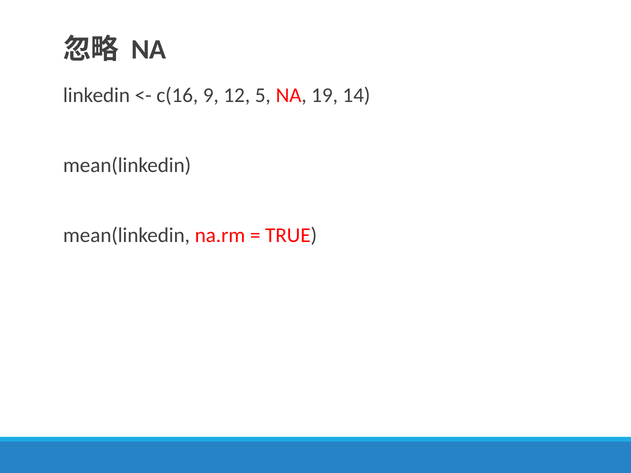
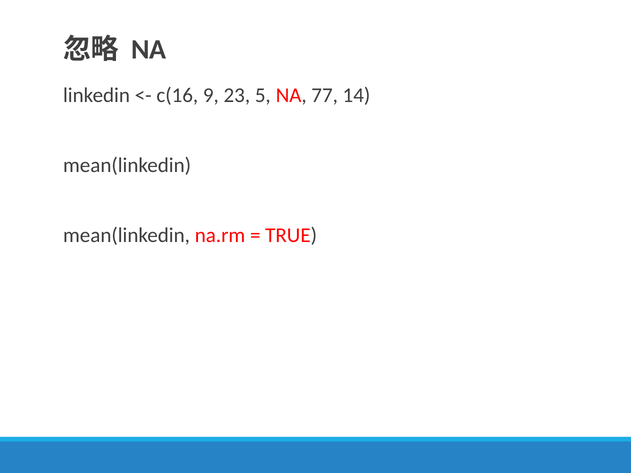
12: 12 -> 23 (237, 95)
19: 19 -> 77 (325, 95)
